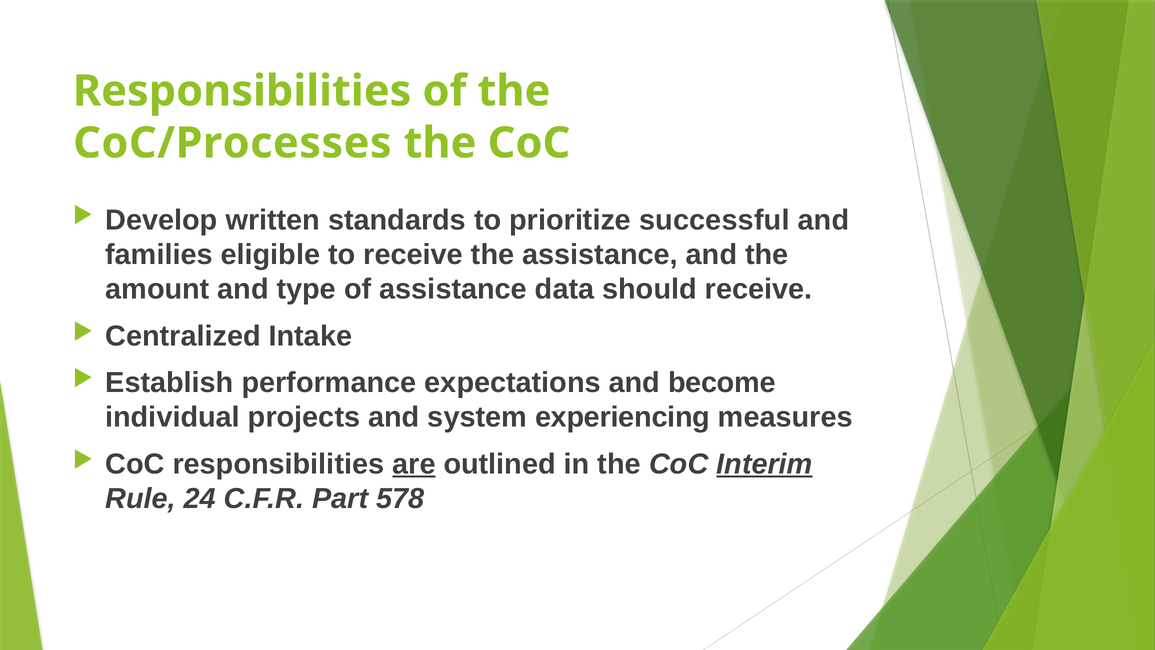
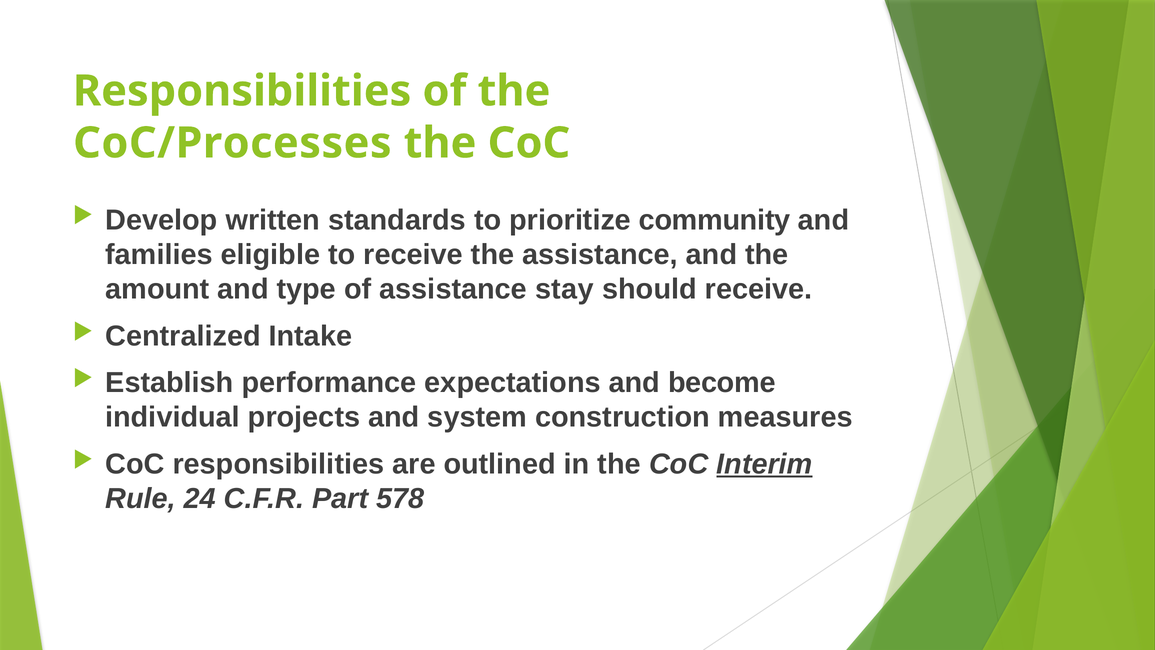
successful: successful -> community (715, 220)
data: data -> stay (564, 289)
experiencing: experiencing -> construction (622, 417)
are underline: present -> none (414, 464)
